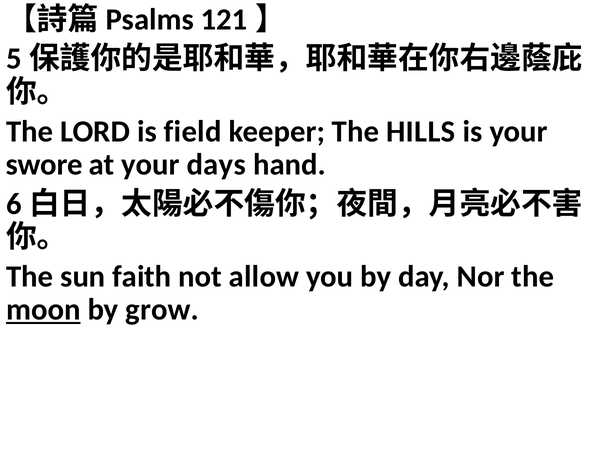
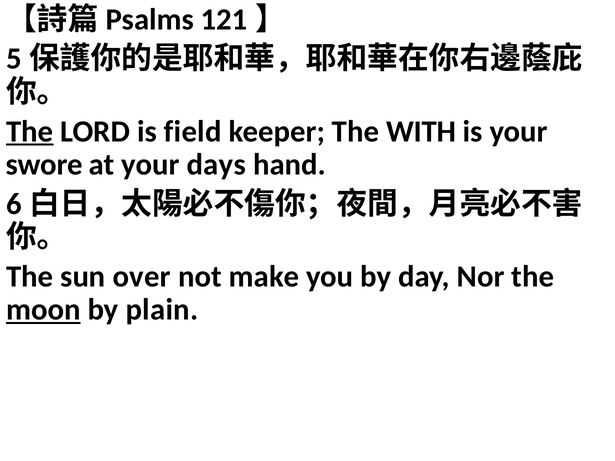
The underline: none -> present (30, 131)
HILLS: HILLS -> WITH (421, 131)
faith: faith -> over (142, 277)
allow: allow -> make (264, 277)
grow: grow -> plain (162, 310)
